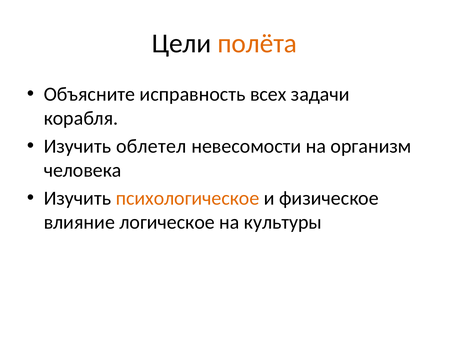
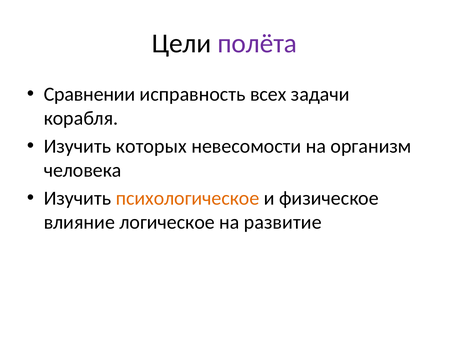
полёта colour: orange -> purple (257, 43)
Объясните: Объясните -> Сравнении (90, 94)
облетел: облетел -> которых (151, 146)
культуры: культуры -> развитие (283, 222)
